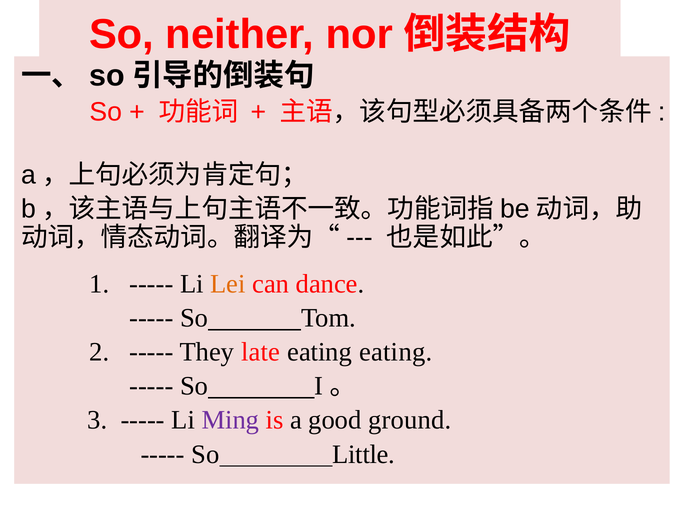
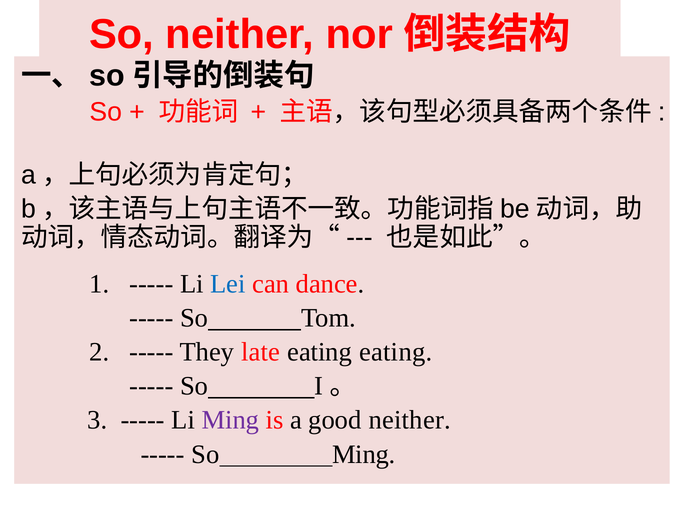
Lei colour: orange -> blue (228, 284)
good ground: ground -> neither (410, 420)
So Little: Little -> Ming (364, 454)
